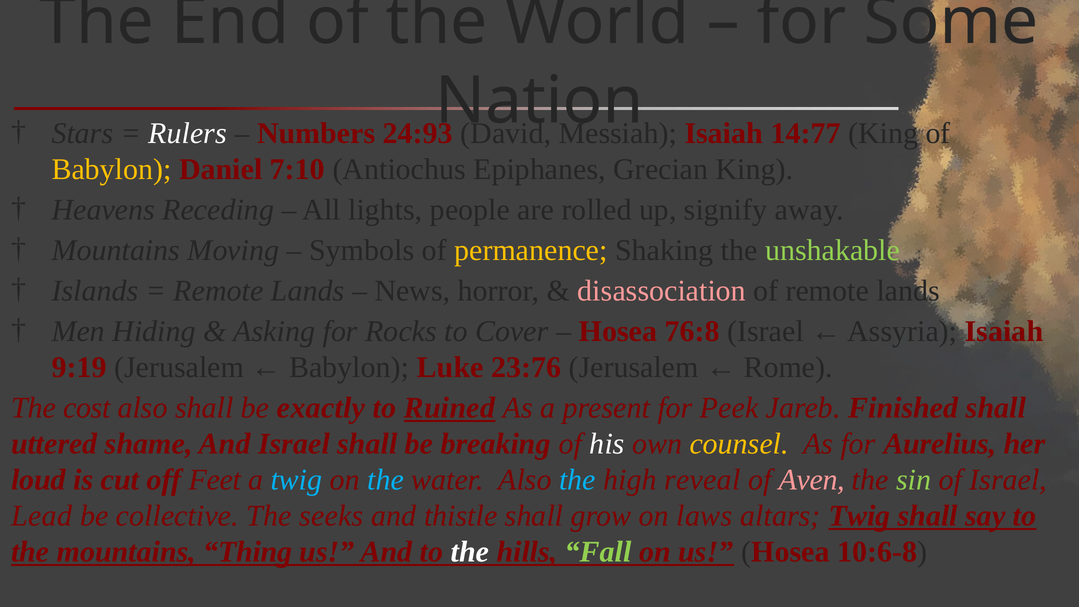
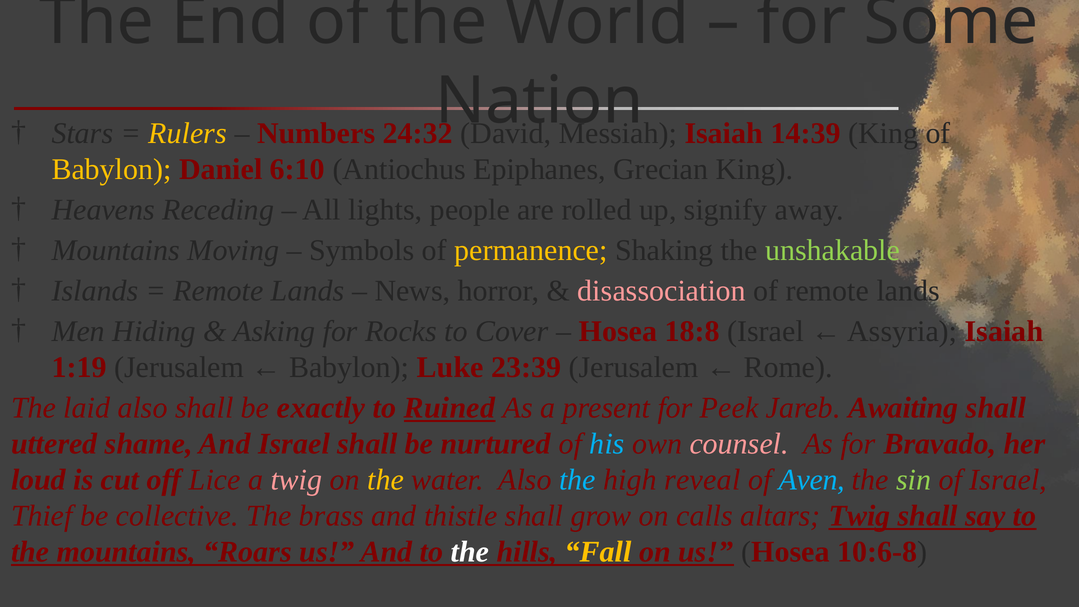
Rulers colour: white -> yellow (188, 133)
24:93: 24:93 -> 24:32 (418, 133)
14:77: 14:77 -> 14:39 (806, 133)
7:10: 7:10 -> 6:10 (297, 169)
76:8: 76:8 -> 18:8 (692, 331)
9:19: 9:19 -> 1:19 (79, 367)
23:76: 23:76 -> 23:39 (526, 367)
cost: cost -> laid (87, 408)
Finished: Finished -> Awaiting (903, 408)
breaking: breaking -> nurtured (496, 444)
his colour: white -> light blue (607, 444)
counsel colour: yellow -> pink (739, 444)
Aurelius: Aurelius -> Bravado (940, 444)
Feet: Feet -> Lice (215, 480)
twig colour: light blue -> pink (296, 480)
the colour: light blue -> yellow (386, 480)
Aven colour: pink -> light blue (812, 480)
Lead: Lead -> Thief (42, 516)
seeks: seeks -> brass (331, 516)
laws: laws -> calls (705, 516)
Thing: Thing -> Roars (248, 552)
Fall colour: light green -> yellow (598, 552)
